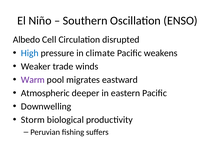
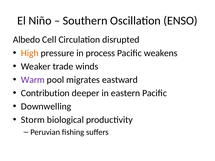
High colour: blue -> orange (30, 53)
climate: climate -> process (100, 53)
Atmospheric: Atmospheric -> Contribution (45, 93)
